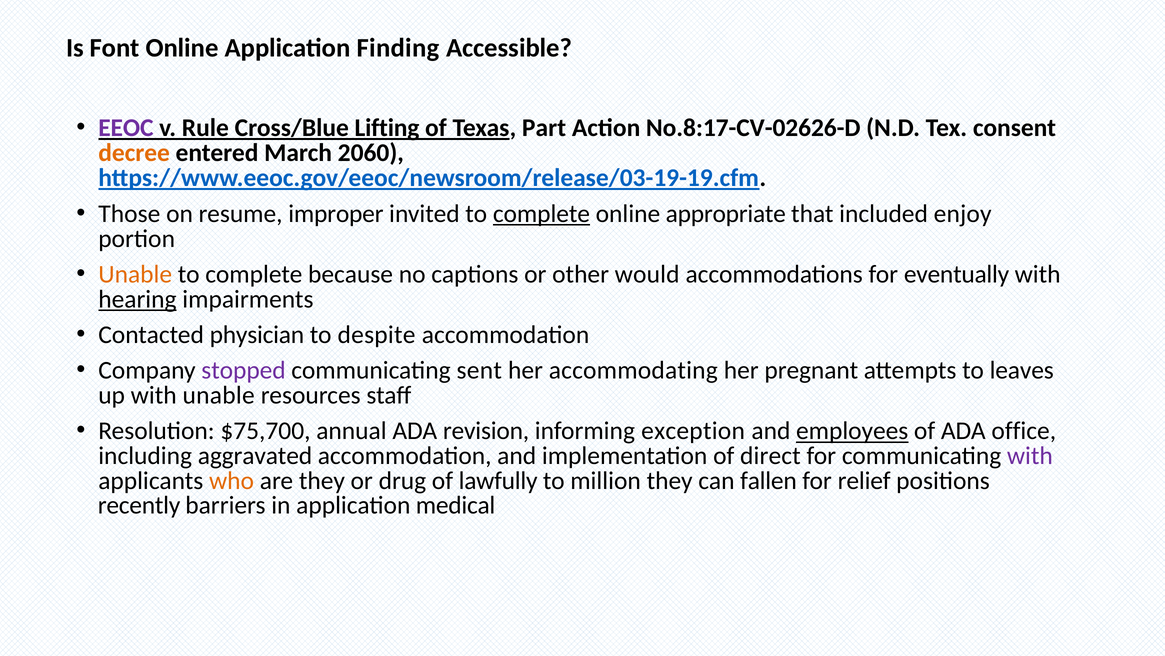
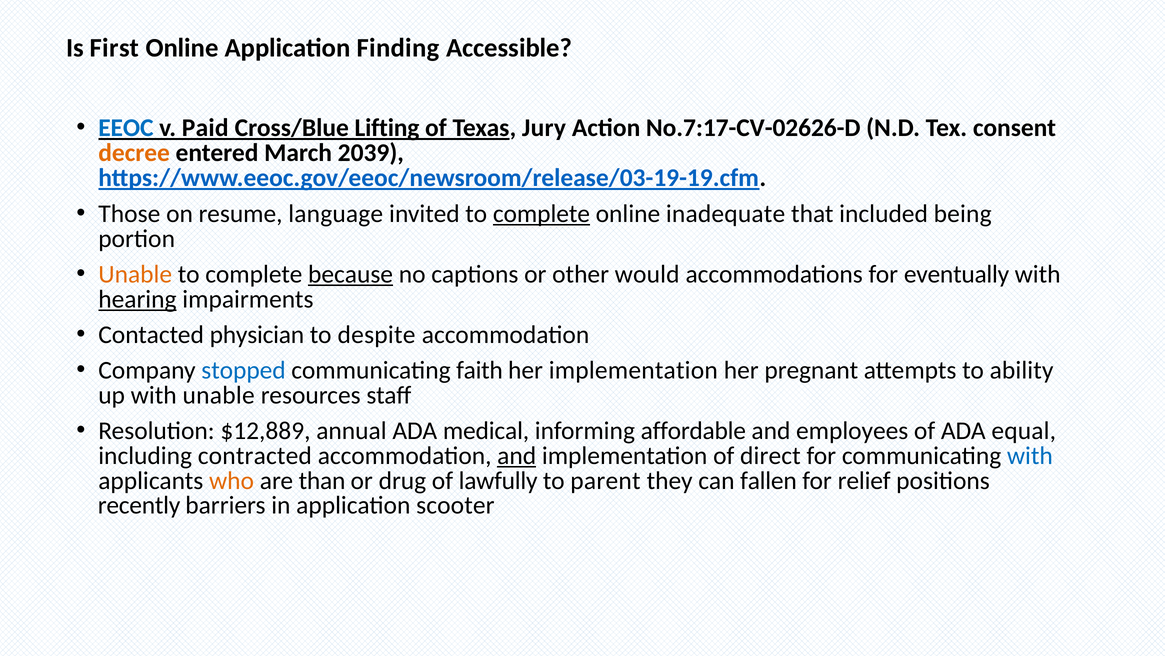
Font: Font -> First (115, 48)
EEOC colour: purple -> blue (126, 128)
Rule: Rule -> Paid (205, 128)
Part: Part -> Jury (544, 128)
No.8:17-CV-02626-D: No.8:17-CV-02626-D -> No.7:17-CV-02626-D (753, 128)
2060: 2060 -> 2039 (371, 153)
improper: improper -> language (336, 214)
appropriate: appropriate -> inadequate (726, 214)
enjoy: enjoy -> being (963, 214)
because underline: none -> present (351, 274)
stopped colour: purple -> blue (244, 370)
sent: sent -> faith (480, 370)
her accommodating: accommodating -> implementation (633, 370)
leaves: leaves -> ability (1022, 370)
$75,700: $75,700 -> $12,889 (265, 431)
revision: revision -> medical (486, 431)
exception: exception -> affordable (693, 431)
employees underline: present -> none (852, 431)
office: office -> equal (1024, 431)
aggravated: aggravated -> contracted (255, 455)
and underline: none -> present (517, 455)
with colour: purple -> blue (1030, 455)
are they: they -> than (322, 480)
million: million -> parent (605, 480)
medical: medical -> scooter (455, 505)
